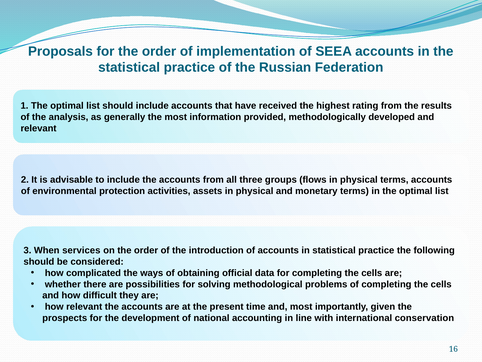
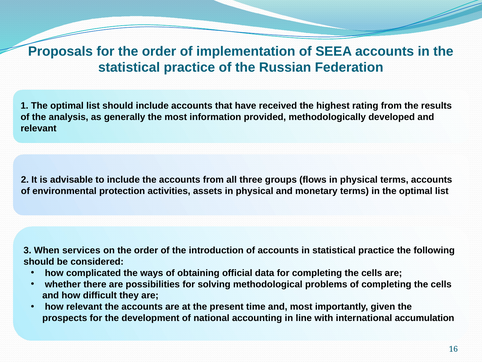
conservation: conservation -> accumulation (425, 318)
